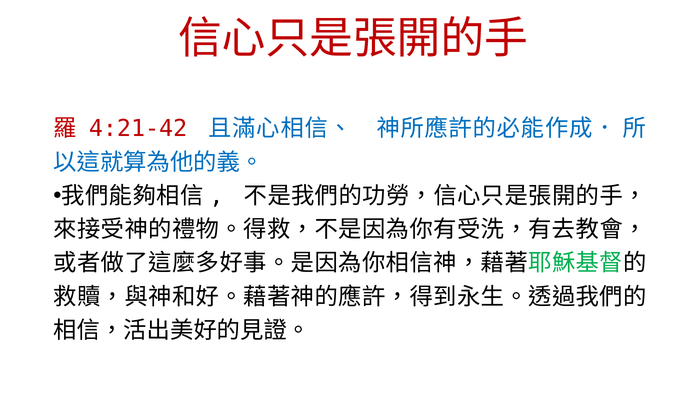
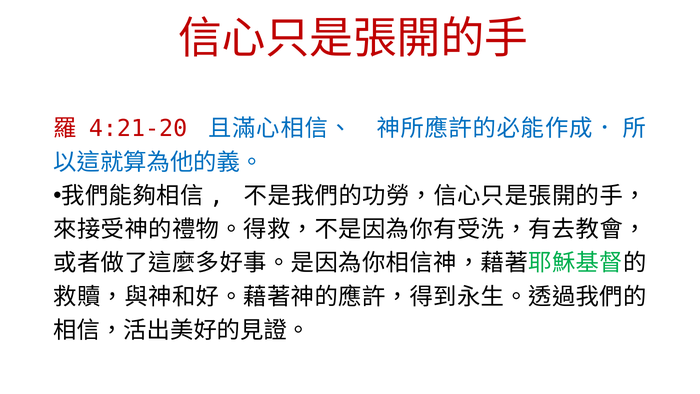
4:21-42: 4:21-42 -> 4:21-20 (138, 129)
